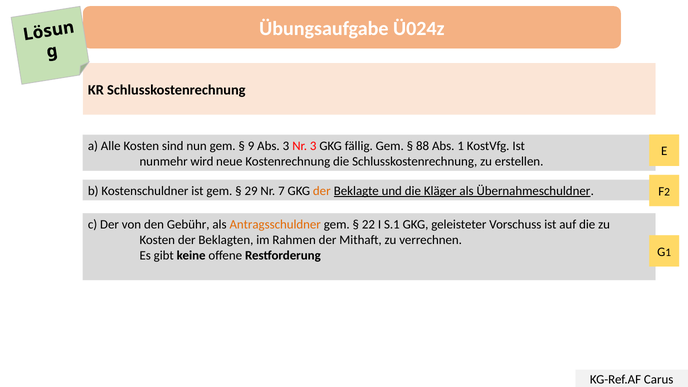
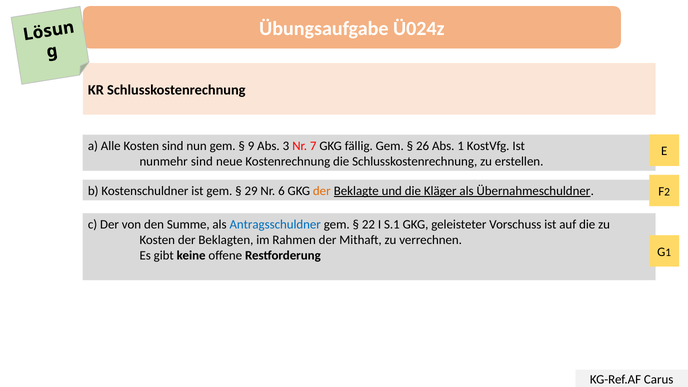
Nr 3: 3 -> 7 (313, 146)
88: 88 -> 26 (423, 146)
nunmehr wird: wird -> sind (202, 161)
7: 7 -> 6 (281, 191)
Gebühr: Gebühr -> Summe (188, 224)
Antragsschuldner colour: orange -> blue (275, 224)
